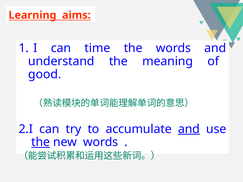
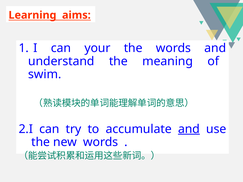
time: time -> your (97, 48)
good: good -> swim (45, 74)
the underline: present -> none (41, 142)
